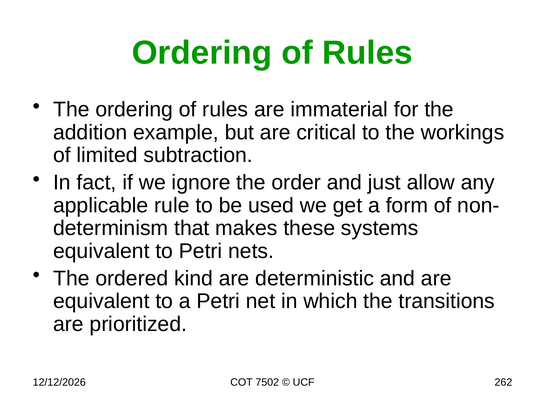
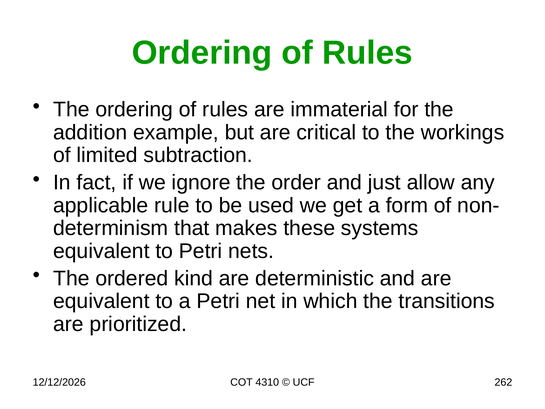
7502: 7502 -> 4310 (267, 382)
